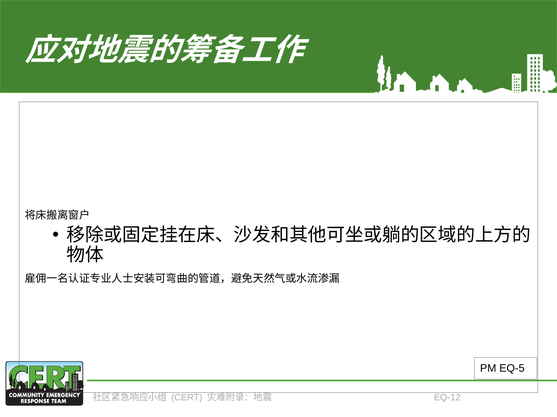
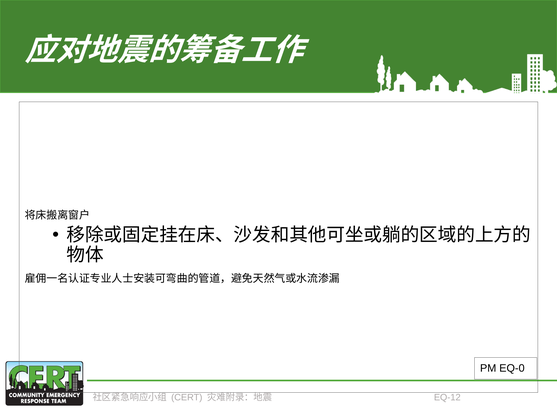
EQ-5: EQ-5 -> EQ-0 (512, 369)
